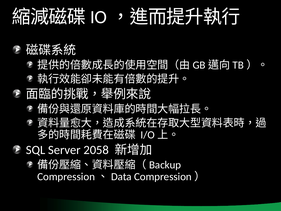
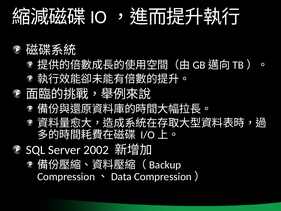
2058: 2058 -> 2002 (96, 150)
